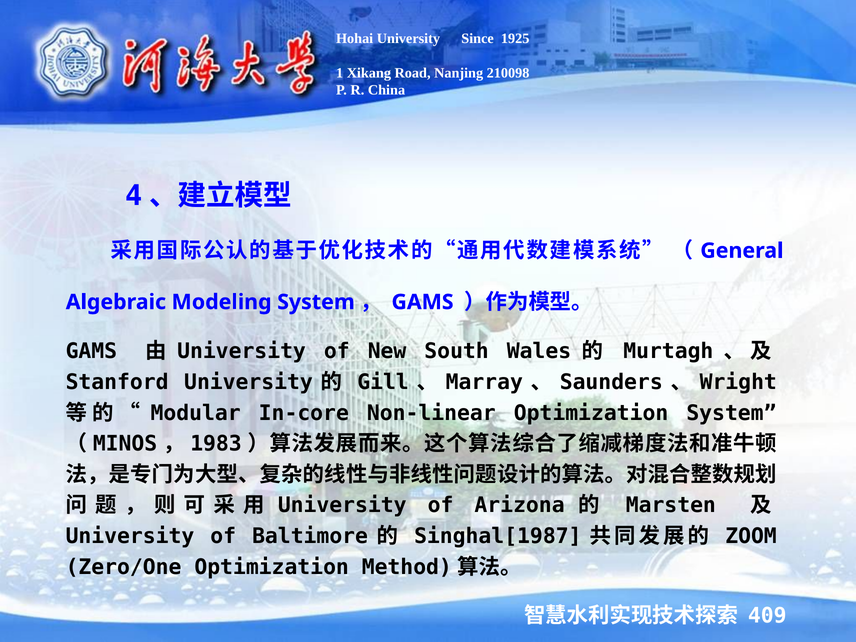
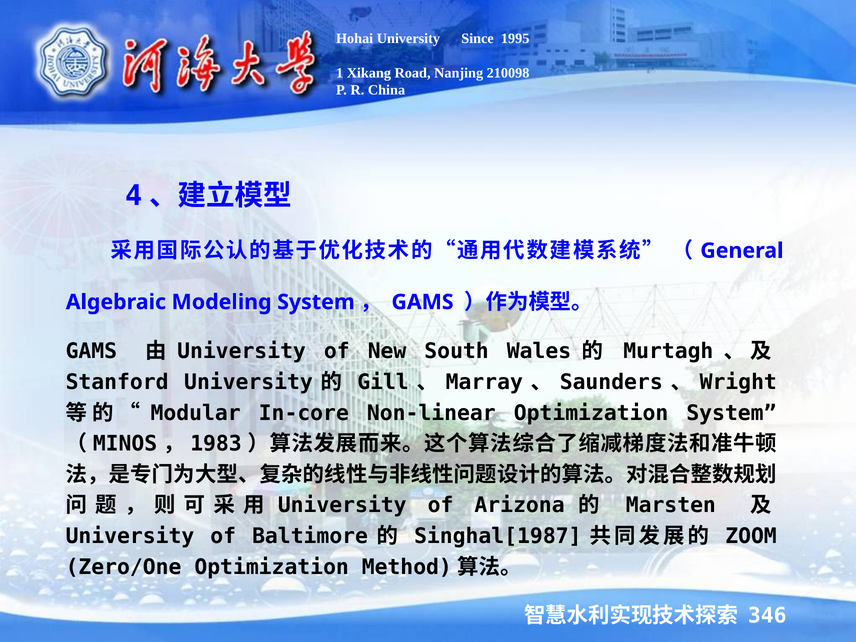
1925: 1925 -> 1995 (515, 39)
409: 409 -> 346 (767, 616)
